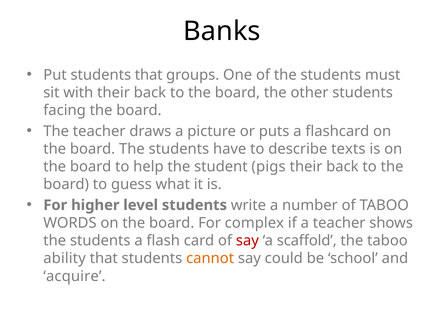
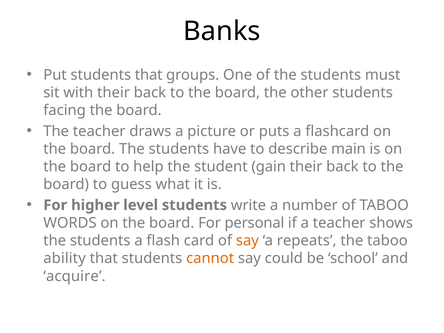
texts: texts -> main (348, 149)
pigs: pigs -> gain (269, 167)
complex: complex -> personal (254, 223)
say colour: red -> orange (247, 241)
scaffold: scaffold -> repeats (307, 241)
